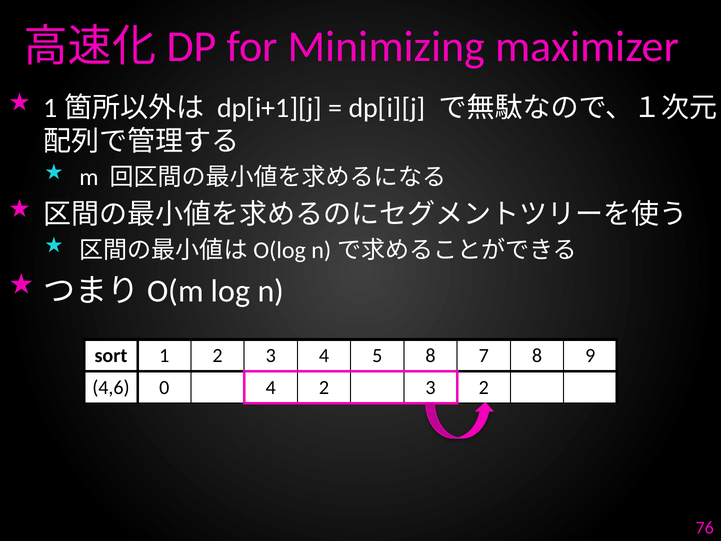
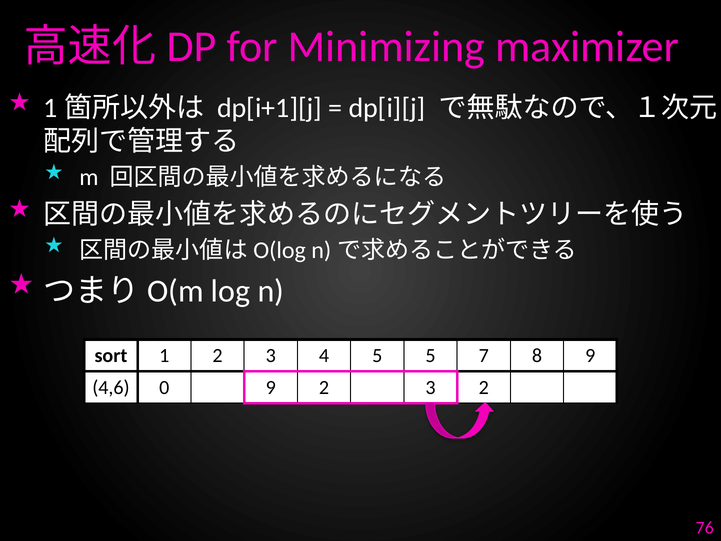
5 8: 8 -> 5 (431, 355)
0 4: 4 -> 9 (271, 387)
